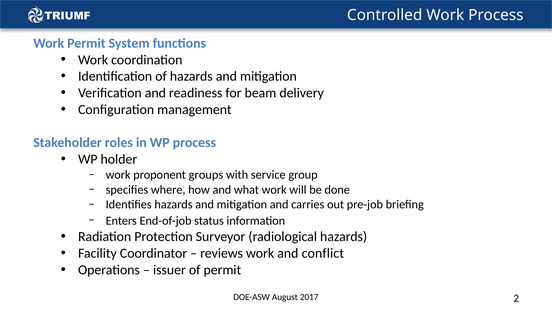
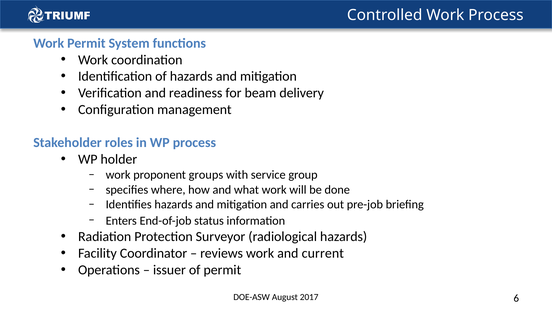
conflict: conflict -> current (323, 253)
2: 2 -> 6 (516, 298)
